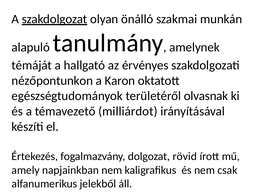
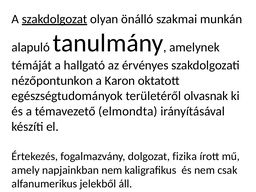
milliárdot: milliárdot -> elmondta (128, 111)
rövid: rövid -> fizika (185, 156)
